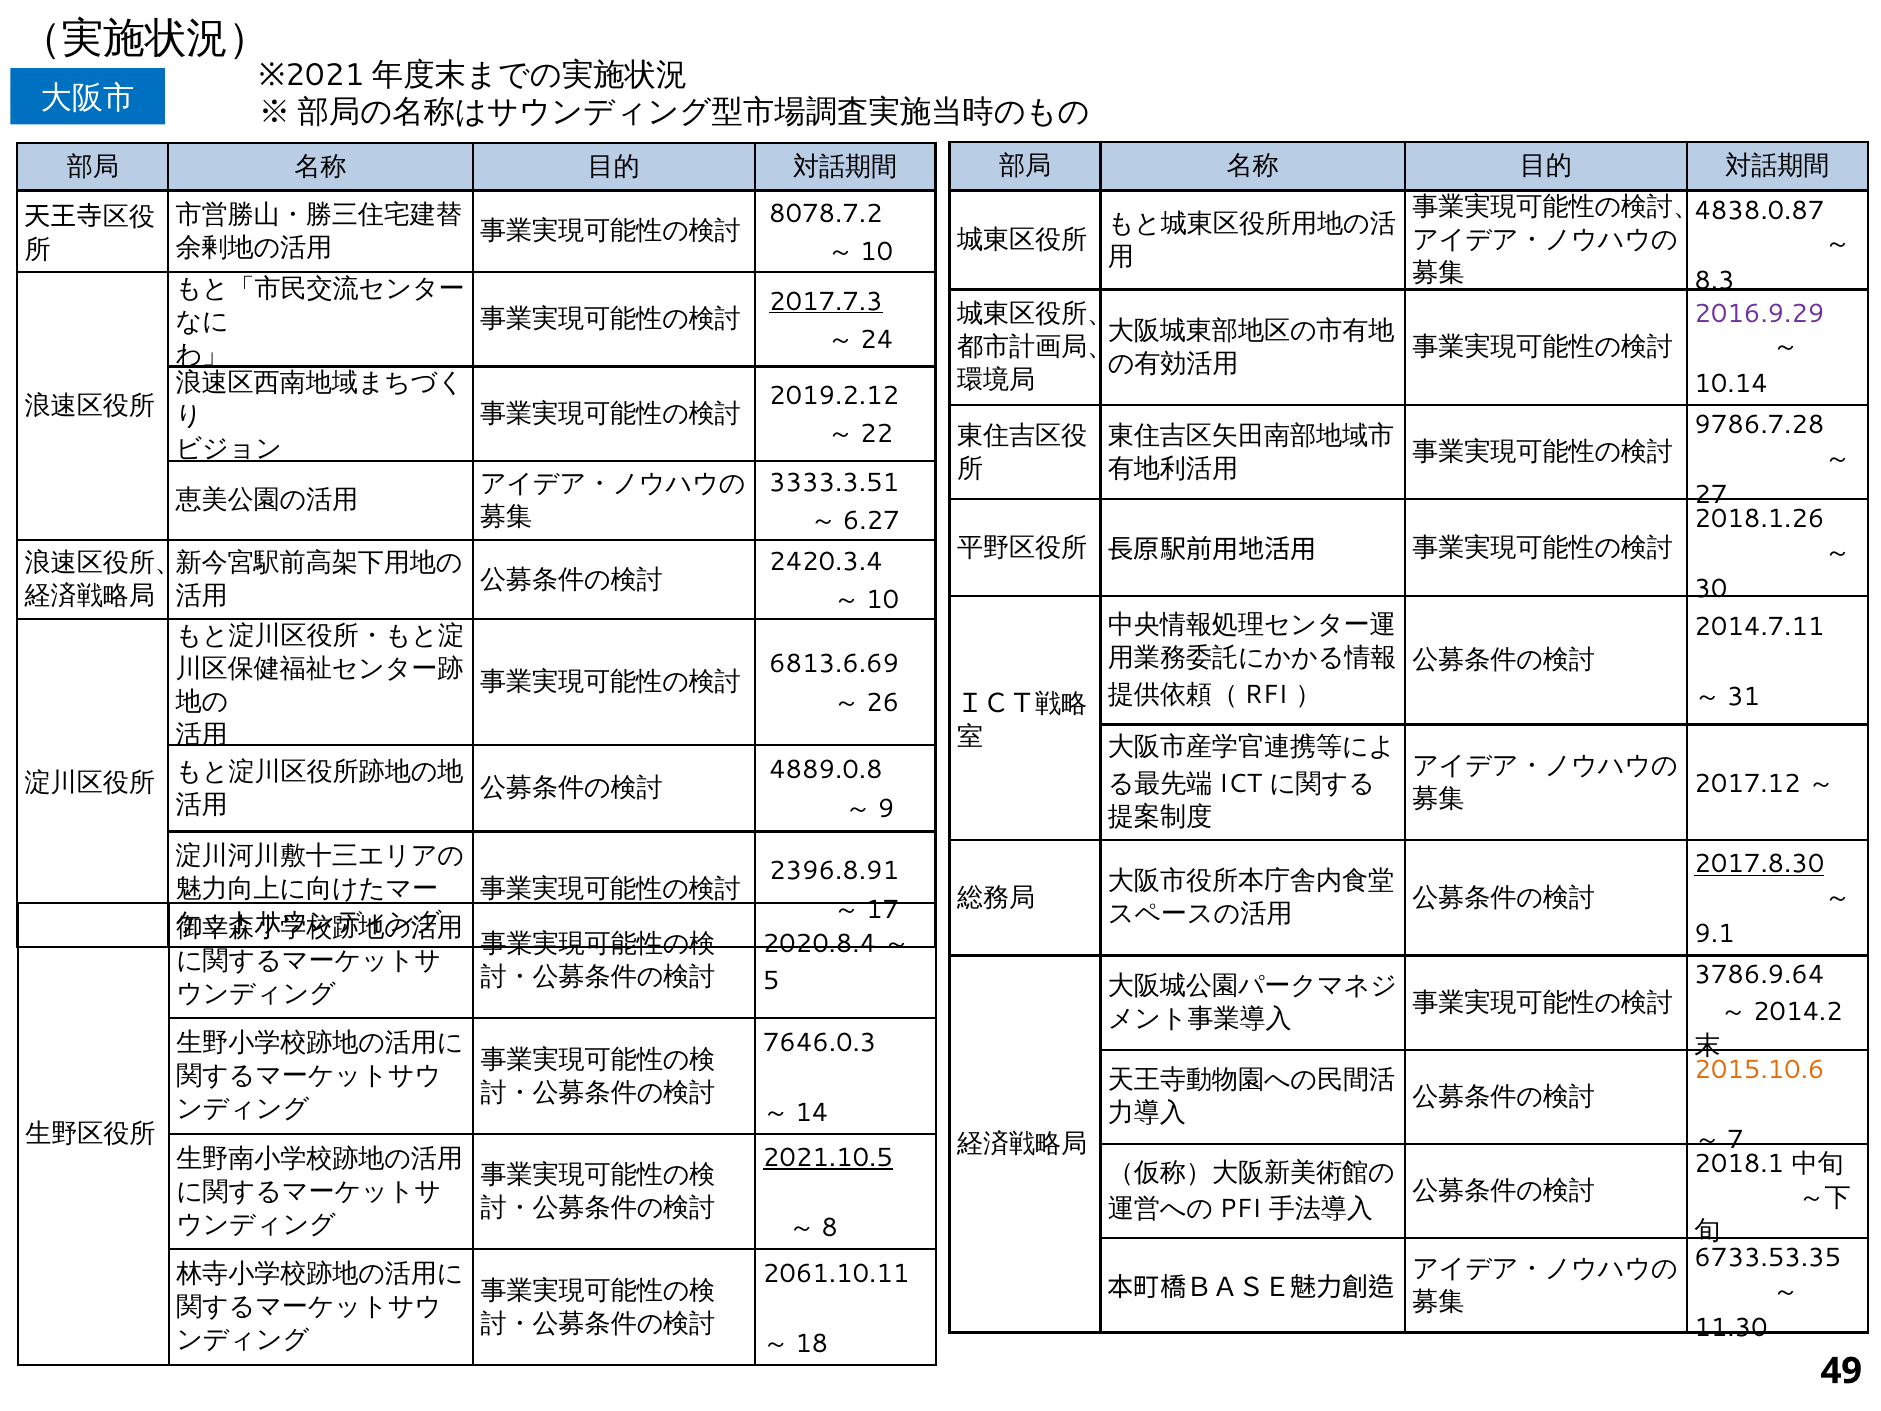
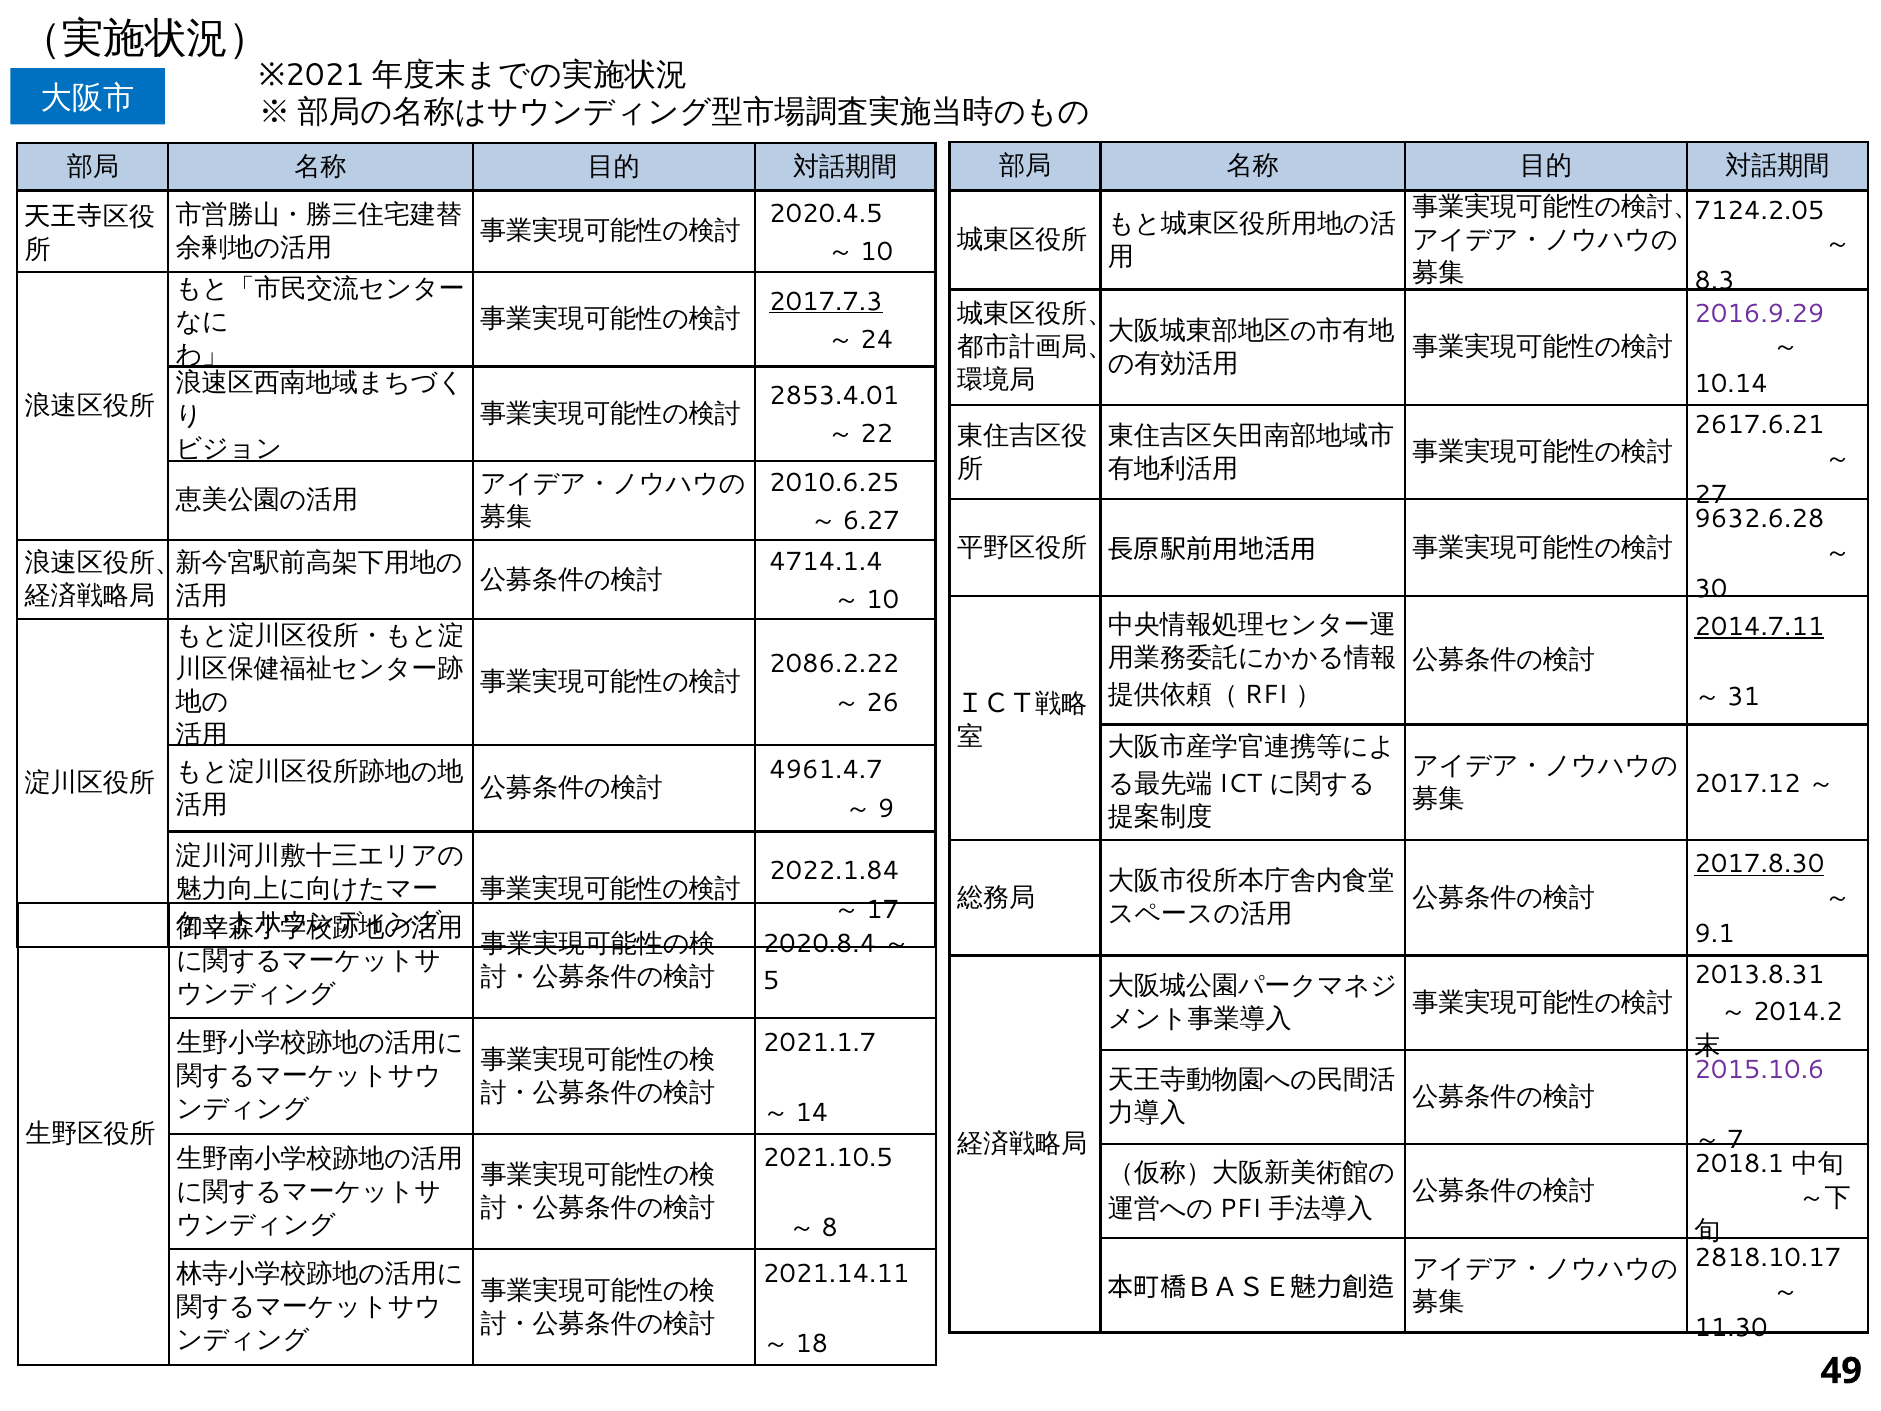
4838.0.87: 4838.0.87 -> 7124.2.05 (1759, 210)
8078.7.2: 8078.7.2 -> 2020.4.5 (826, 213)
2019.2.12: 2019.2.12 -> 2853.4.01 (834, 396)
9786.7.28: 9786.7.28 -> 2617.6.21 (1759, 425)
3333.3.51: 3333.3.51 -> 2010.6.25 (834, 482)
2018.1.26: 2018.1.26 -> 9632.6.28 (1759, 519)
2420.3.4: 2420.3.4 -> 4714.1.4 (826, 562)
2014.7.11 underline: none -> present (1759, 626)
6813.6.69: 6813.6.69 -> 2086.2.22 (834, 664)
4889.0.8: 4889.0.8 -> 4961.4.7 (826, 770)
2396.8.91: 2396.8.91 -> 2022.1.84 (834, 871)
3786.9.64: 3786.9.64 -> 2013.8.31 (1759, 975)
7646.0.3: 7646.0.3 -> 2021.1.7 (820, 1042)
2015.10.6 colour: orange -> purple (1759, 1069)
2021.10.5 underline: present -> none (828, 1158)
6733.53.35: 6733.53.35 -> 2818.10.17 (1768, 1258)
2061.10.11: 2061.10.11 -> 2021.14.11 (836, 1273)
